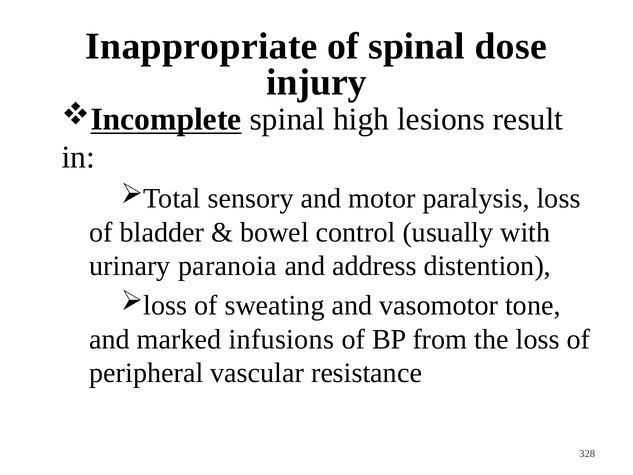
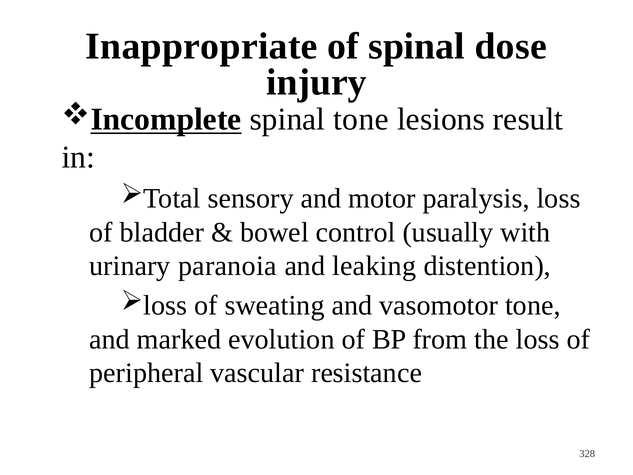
spinal high: high -> tone (361, 119)
address: address -> leaking (374, 266)
infusions: infusions -> evolution (281, 339)
